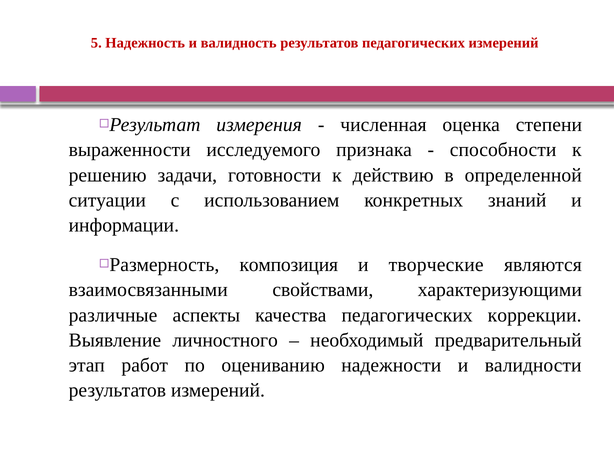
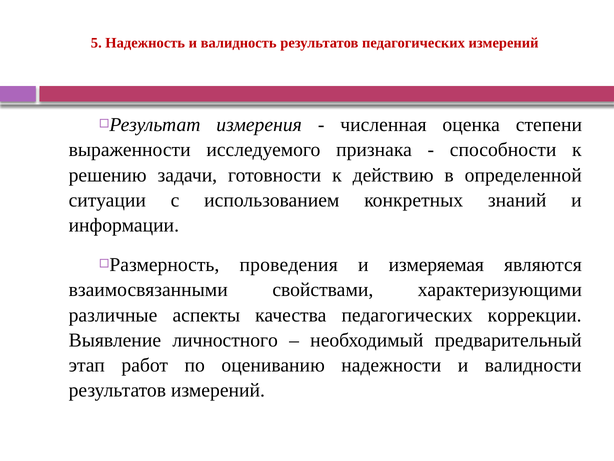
композиция: композиция -> проведения (289, 265)
творческие: творческие -> измеряемая (436, 265)
